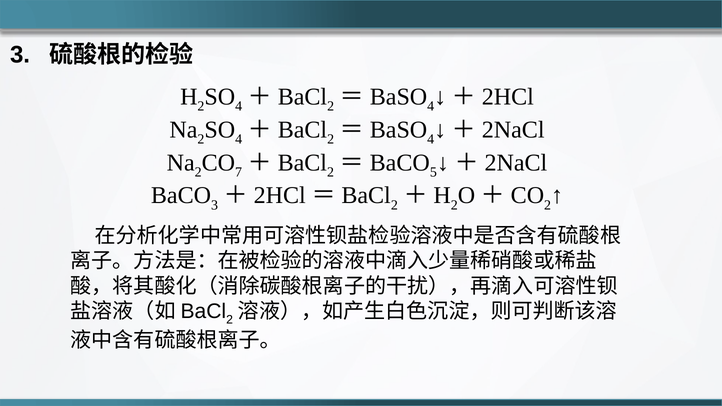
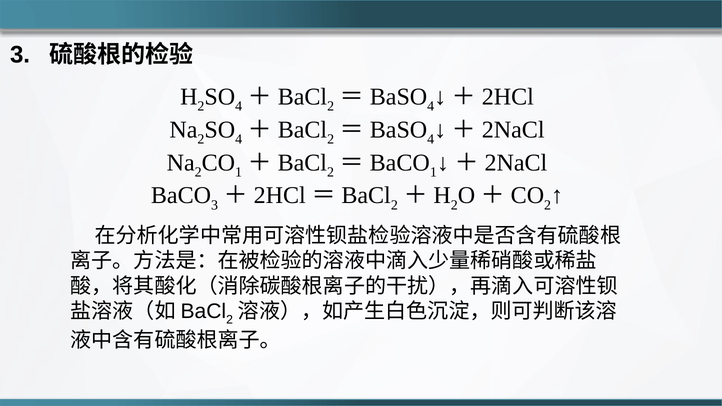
7: 7 -> 1 (239, 172)
5: 5 -> 1 (433, 172)
